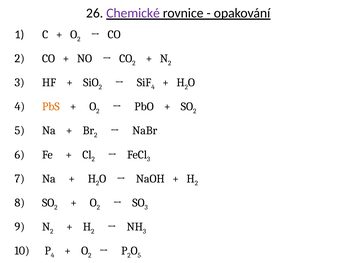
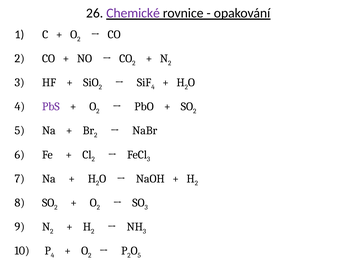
PbS colour: orange -> purple (51, 107)
